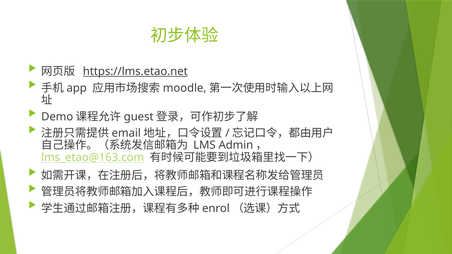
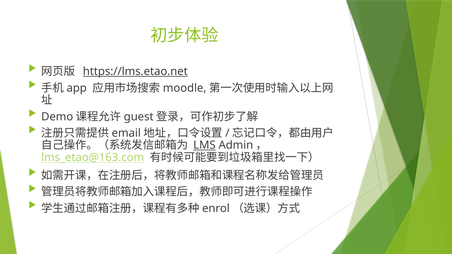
LMS underline: none -> present (204, 145)
